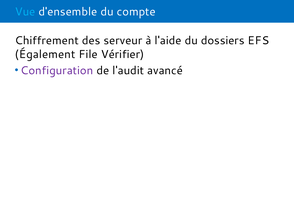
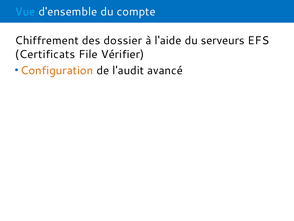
serveur: serveur -> dossier (123, 40)
dossiers: dossiers -> serveurs (223, 40)
Également: Également -> Certificats (45, 54)
Configuration colour: purple -> orange (57, 70)
